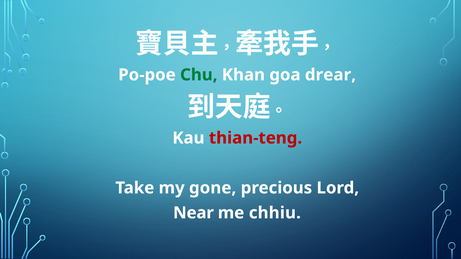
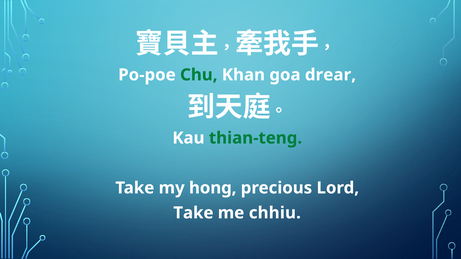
thian-teng colour: red -> green (255, 138)
gone: gone -> hong (213, 188)
Near: Near -> Take (193, 213)
